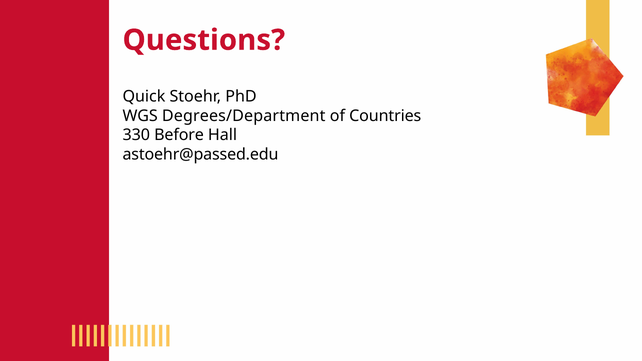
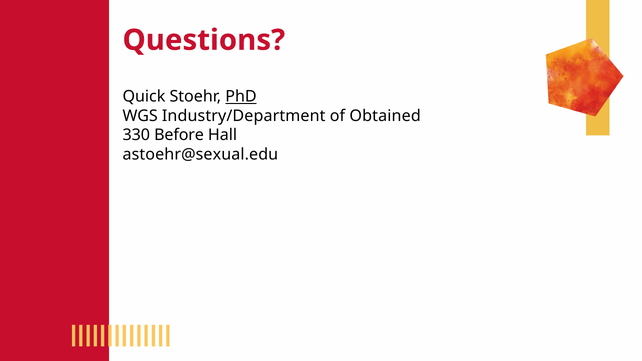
PhD underline: none -> present (241, 96)
Degrees/Department: Degrees/Department -> Industry/Department (244, 116)
Countries: Countries -> Obtained (385, 116)
astoehr@passed.edu: astoehr@passed.edu -> astoehr@sexual.edu (200, 154)
